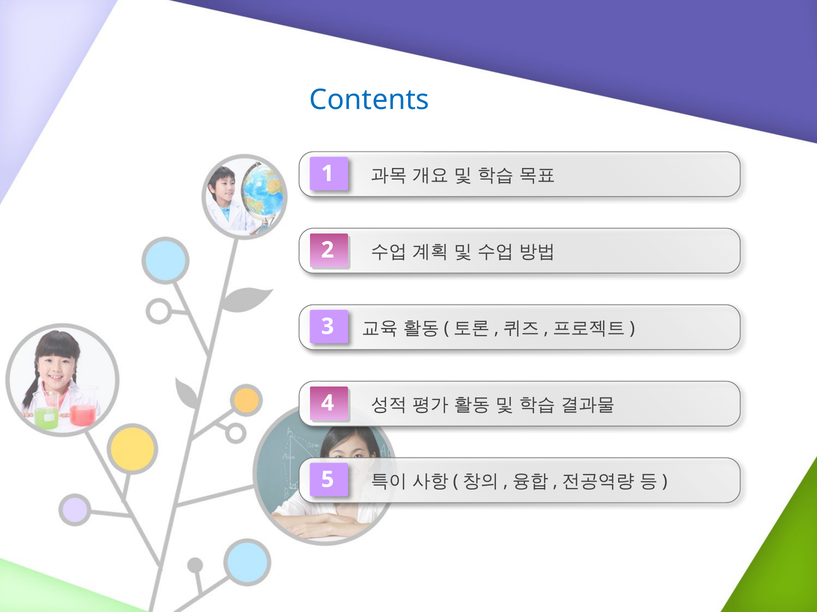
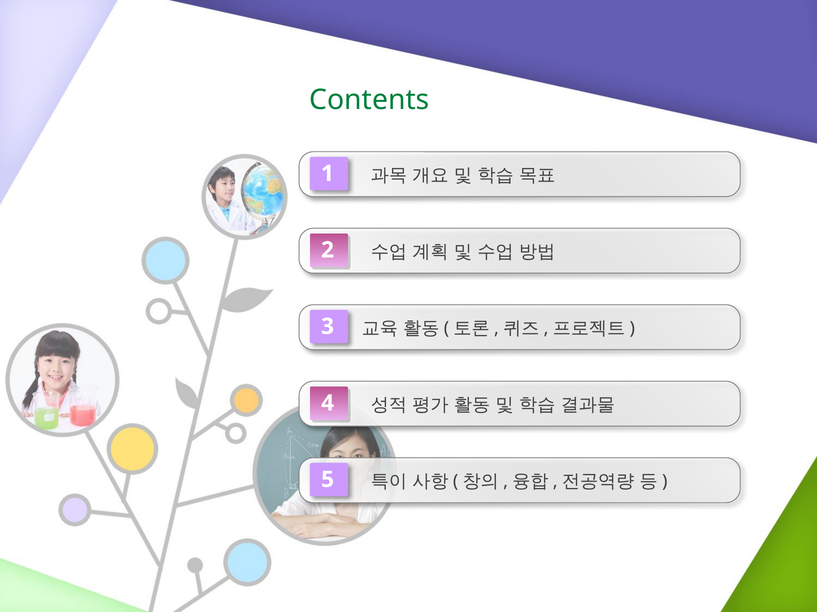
Contents colour: blue -> green (369, 100)
